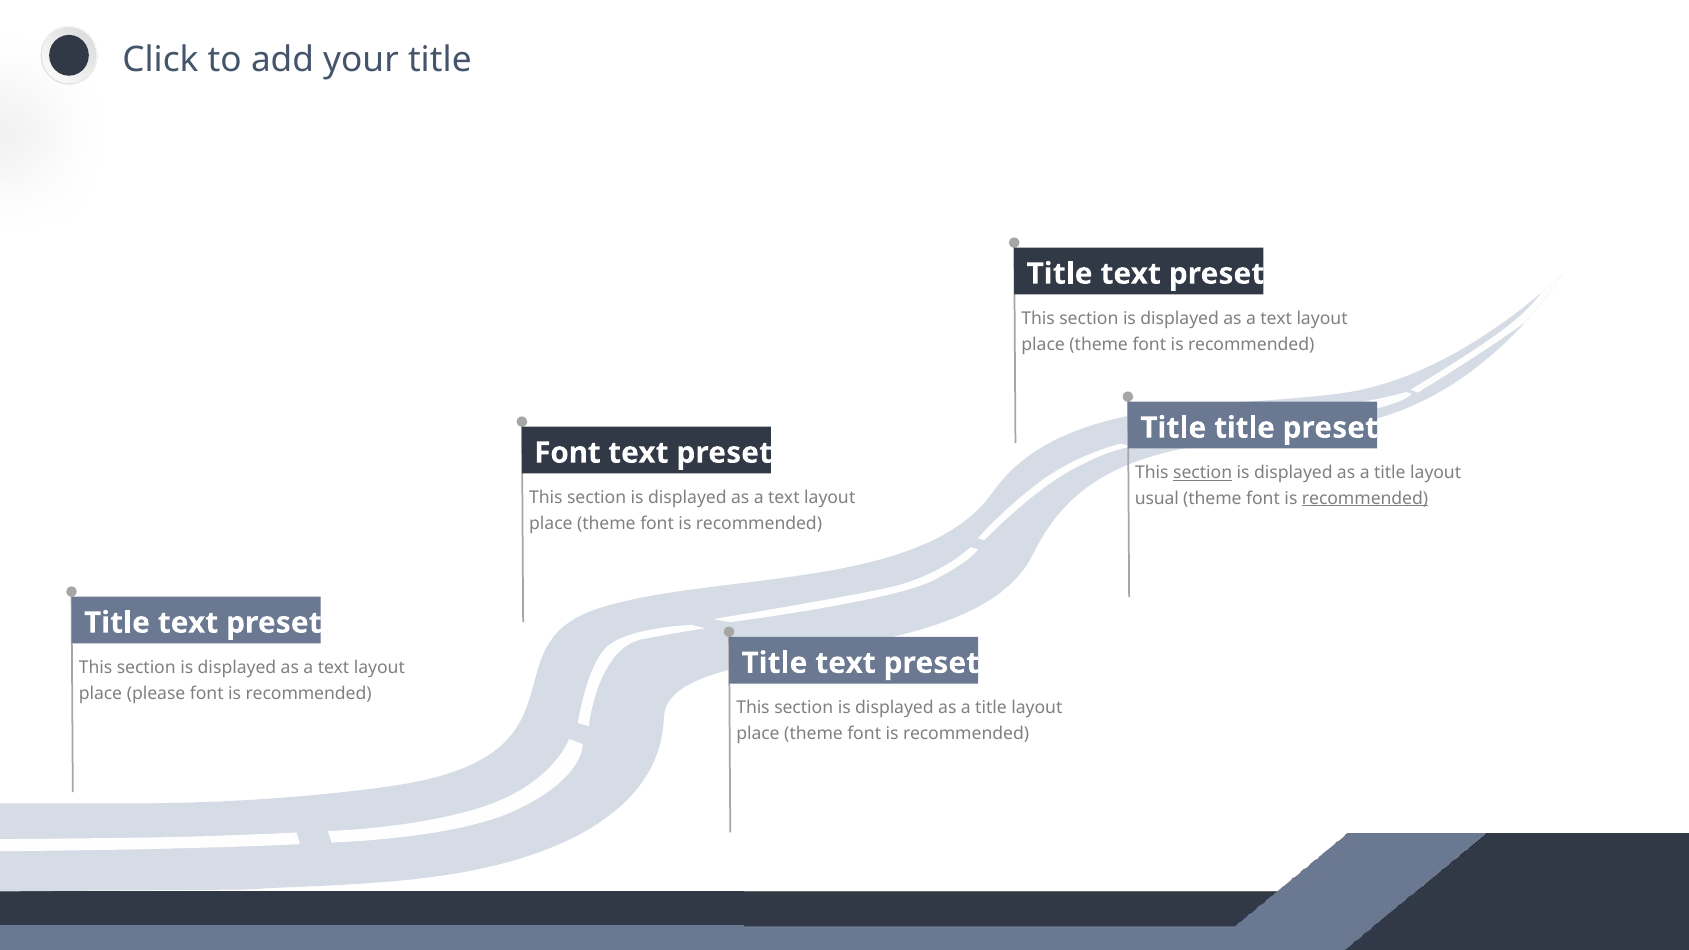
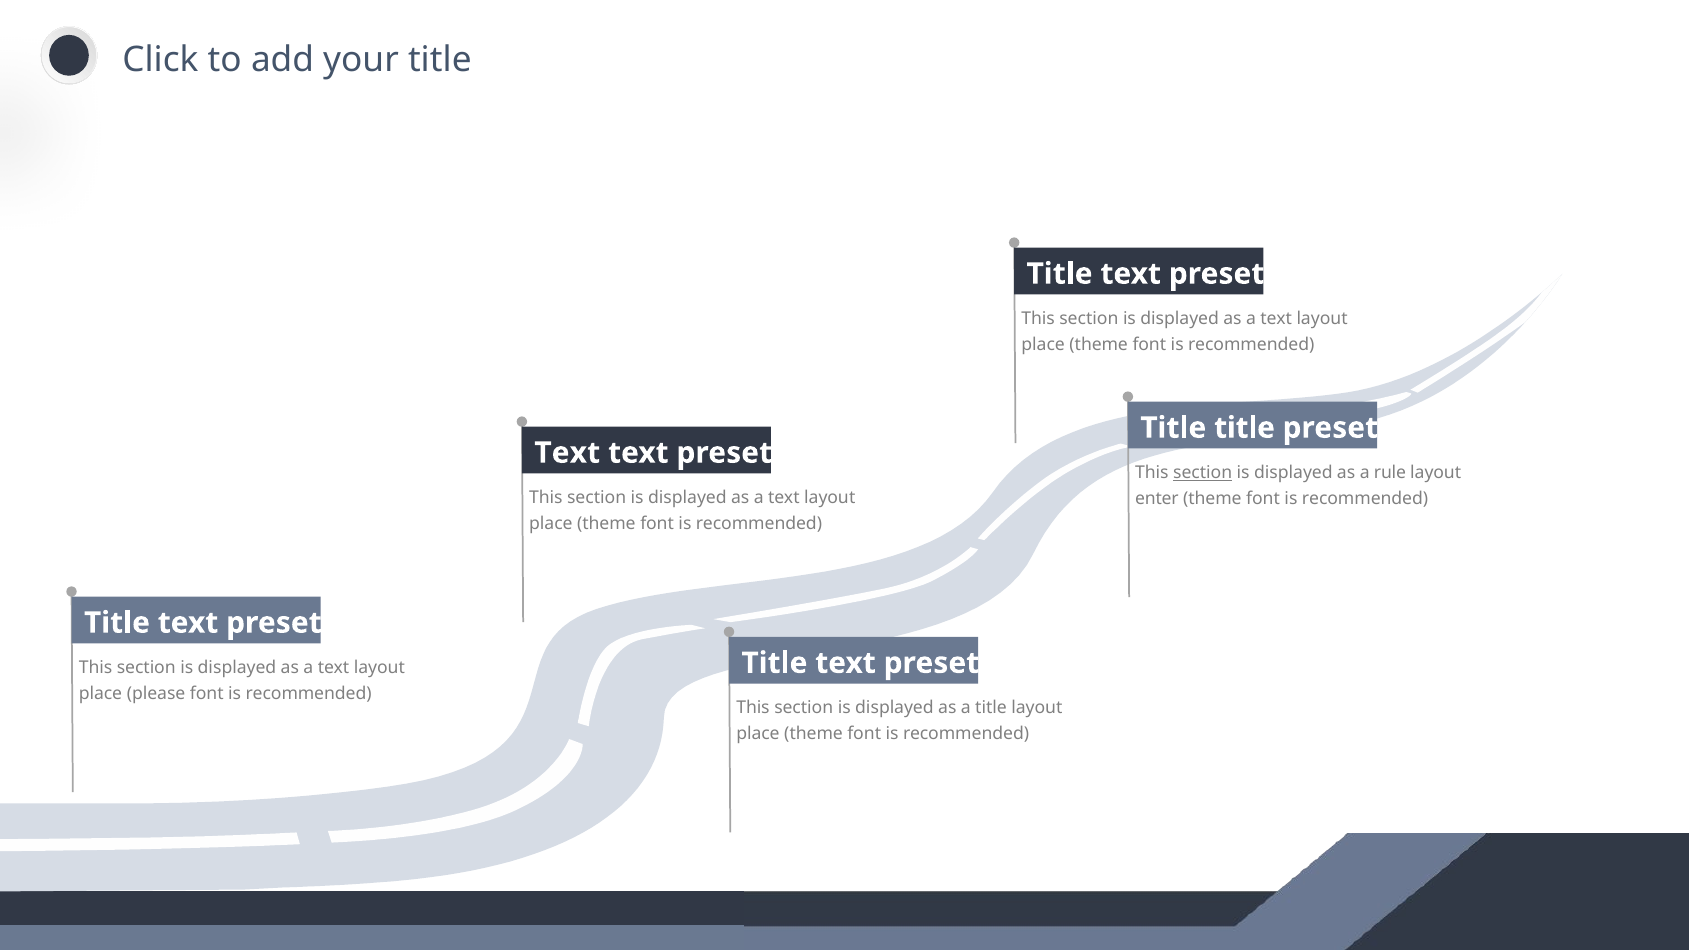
Font: Font -> Text (567, 453)
title: title -> rule (1390, 473)
usual: usual -> enter (1157, 498)
recommended underline: present -> none (1365, 498)
